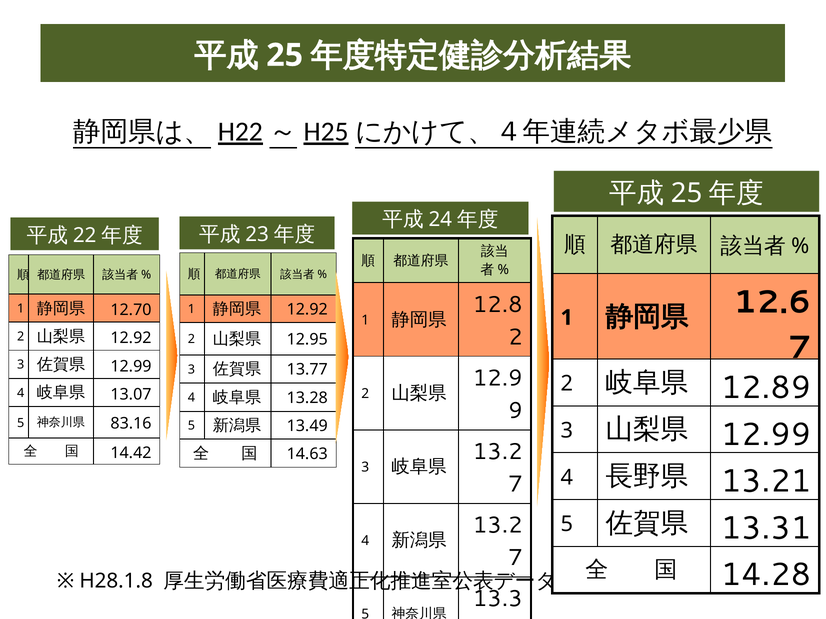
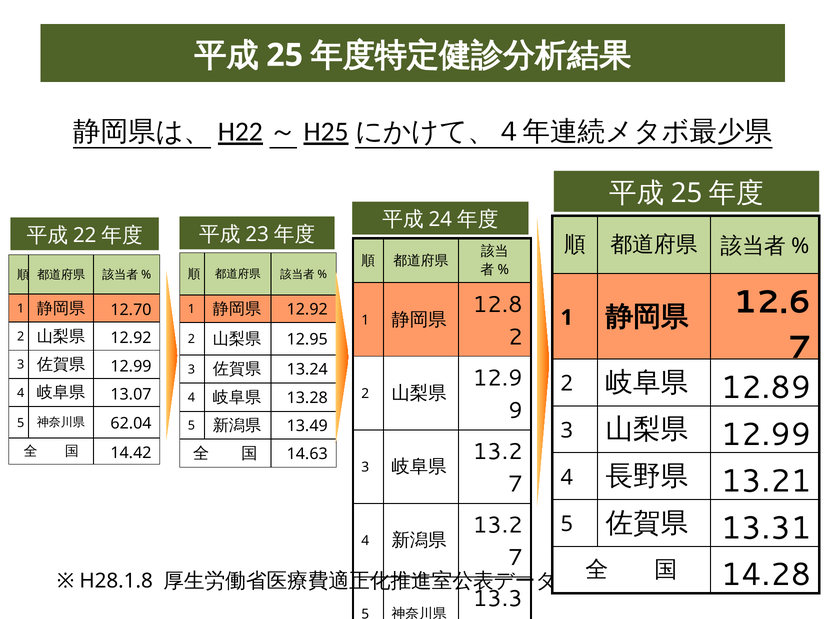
13.77: 13.77 -> 13.24 (307, 370)
83.16: 83.16 -> 62.04 (131, 424)
